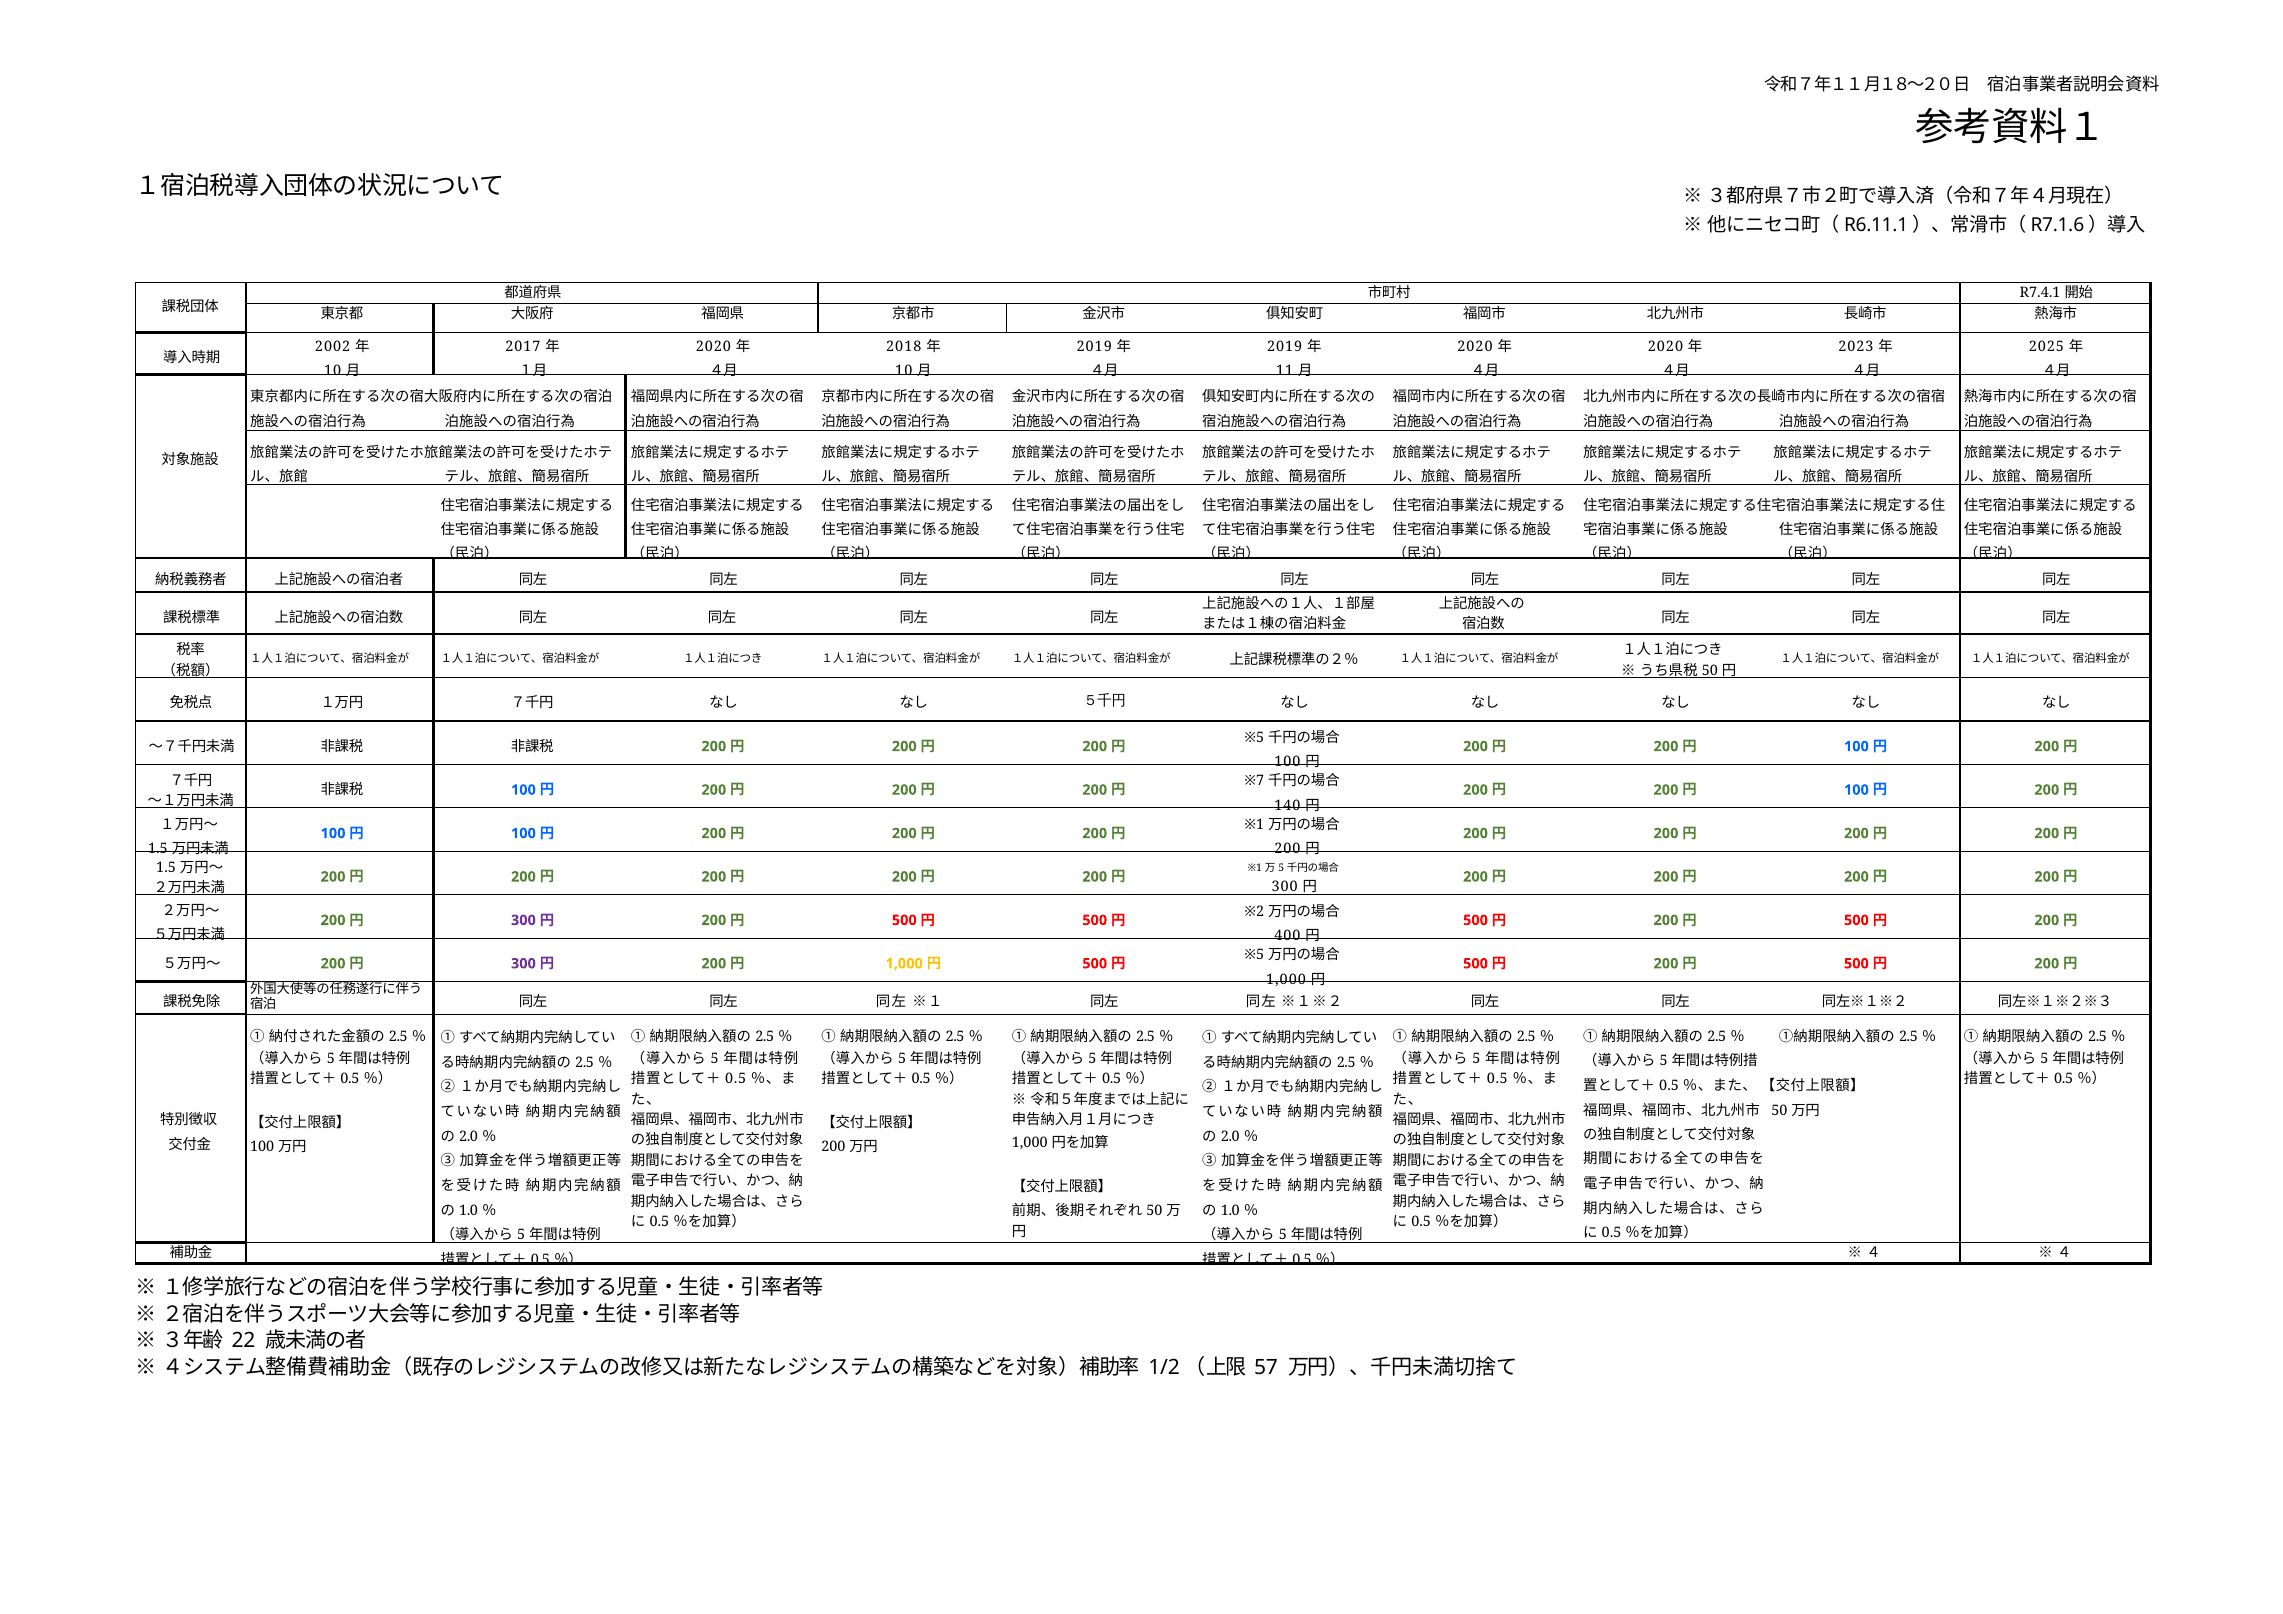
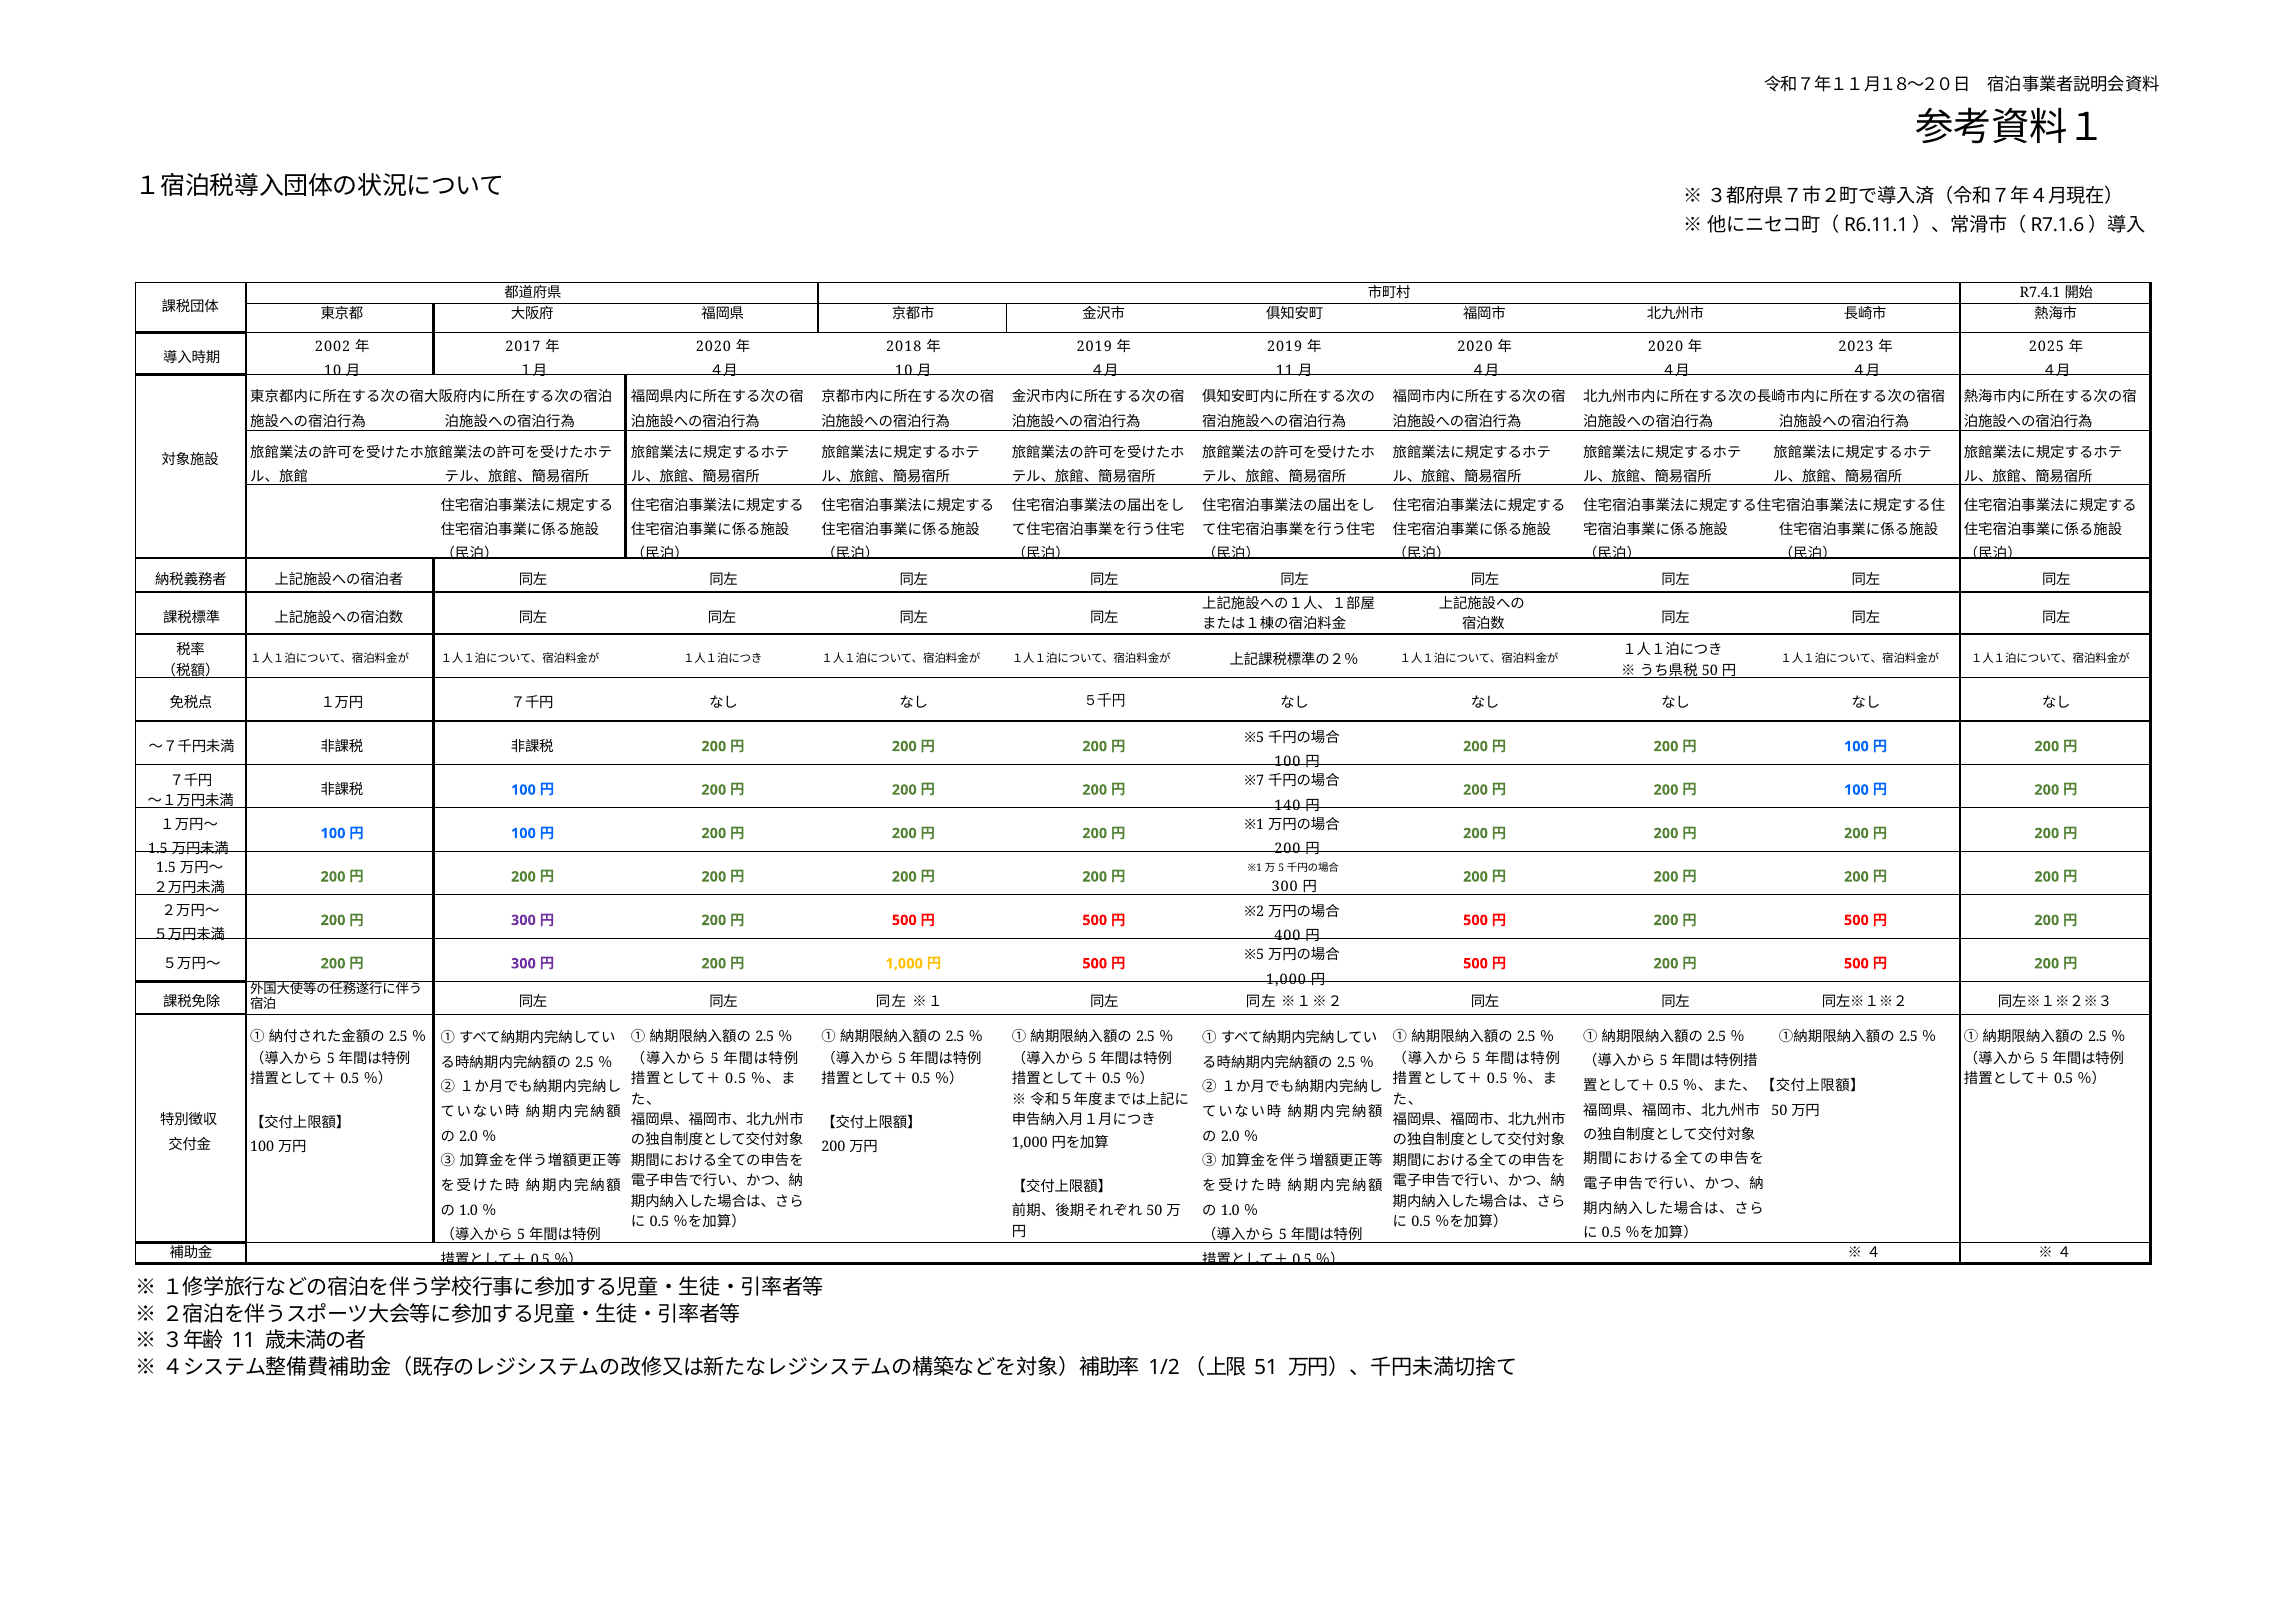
22: 22 -> 11 (244, 1341)
57: 57 -> 51 (1266, 1368)
